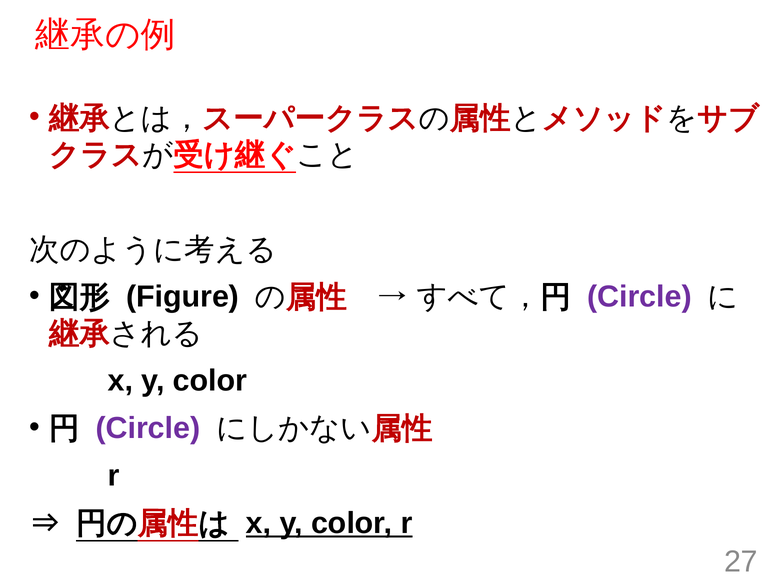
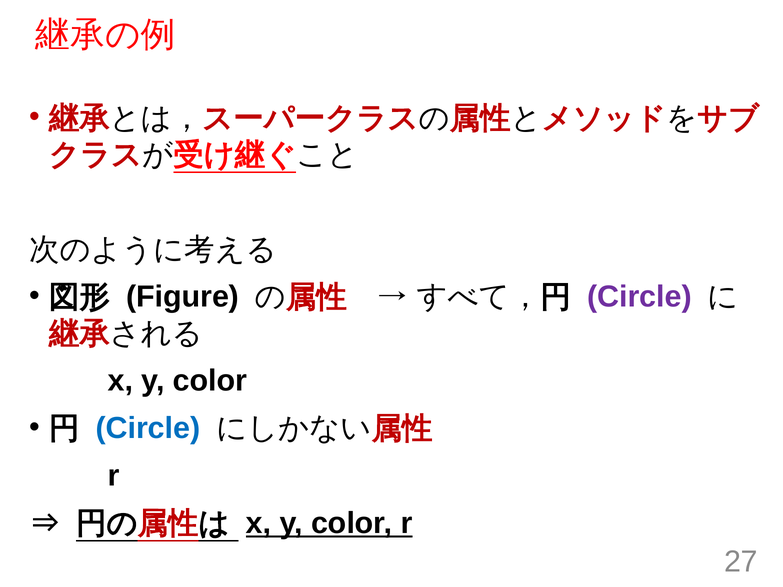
Circle colour: purple -> blue (148, 428)
